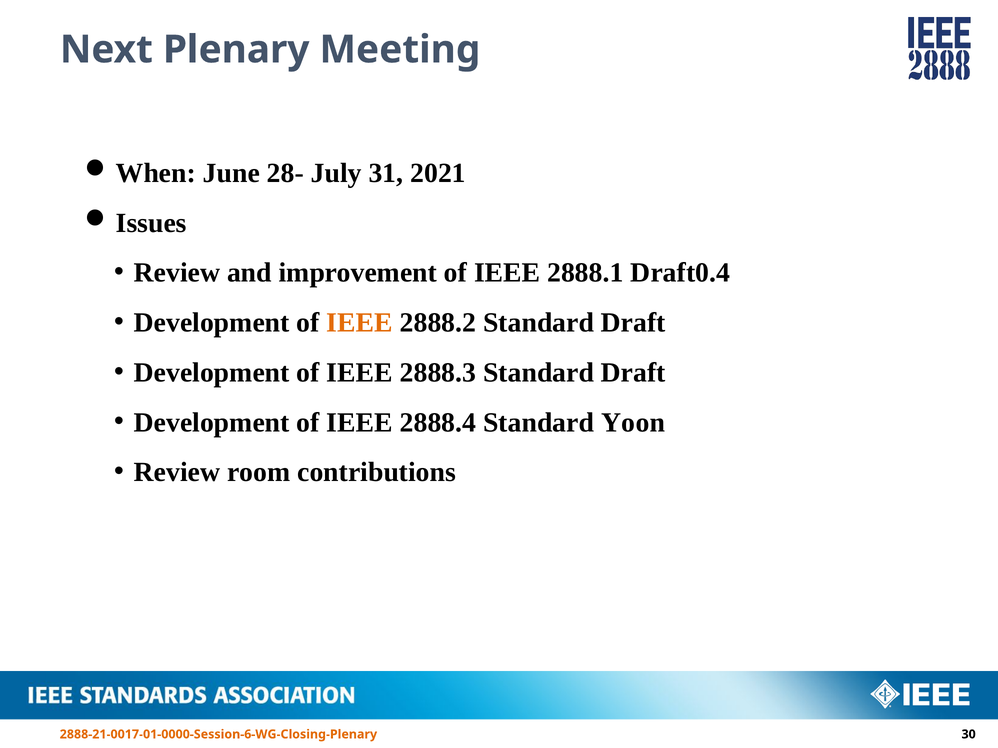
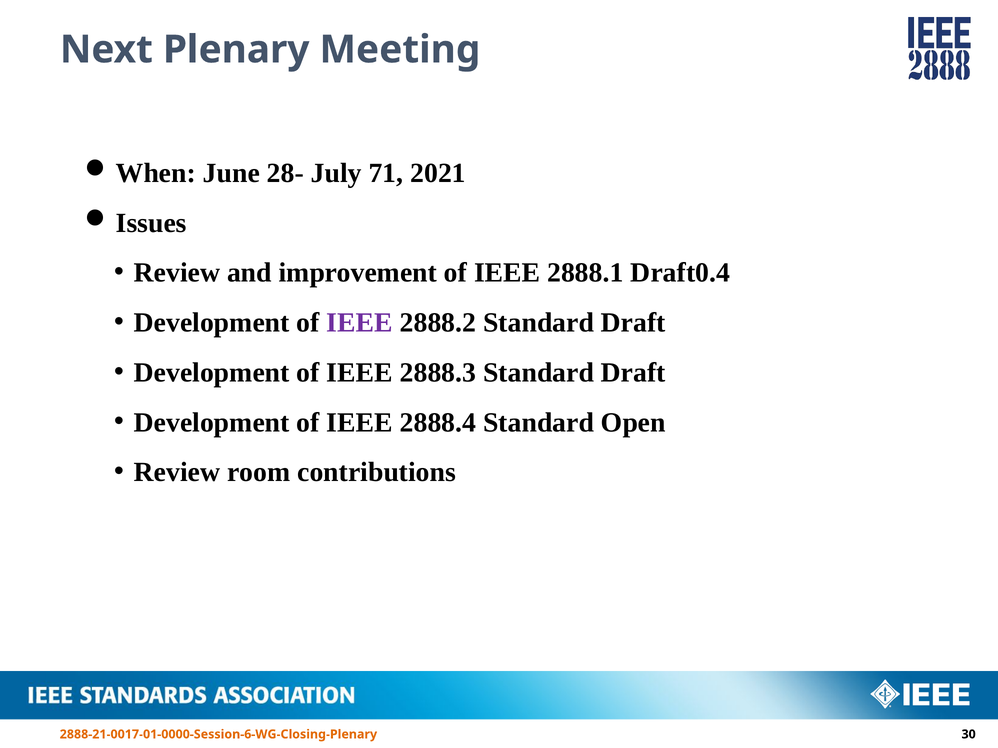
31: 31 -> 71 (386, 173)
IEEE colour: orange -> purple (360, 323)
Yoon: Yoon -> Open (633, 423)
